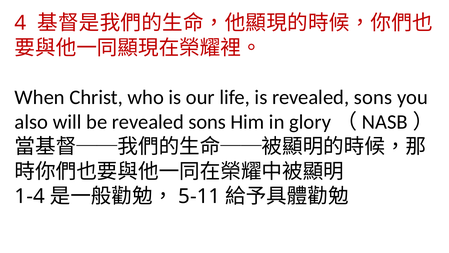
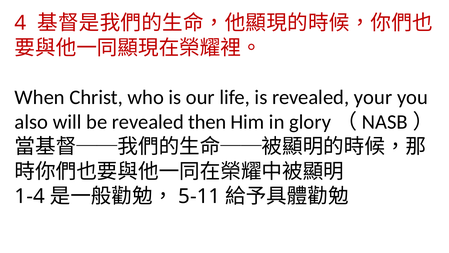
is revealed sons: sons -> your (373, 97)
be revealed sons: sons -> then (207, 122)
